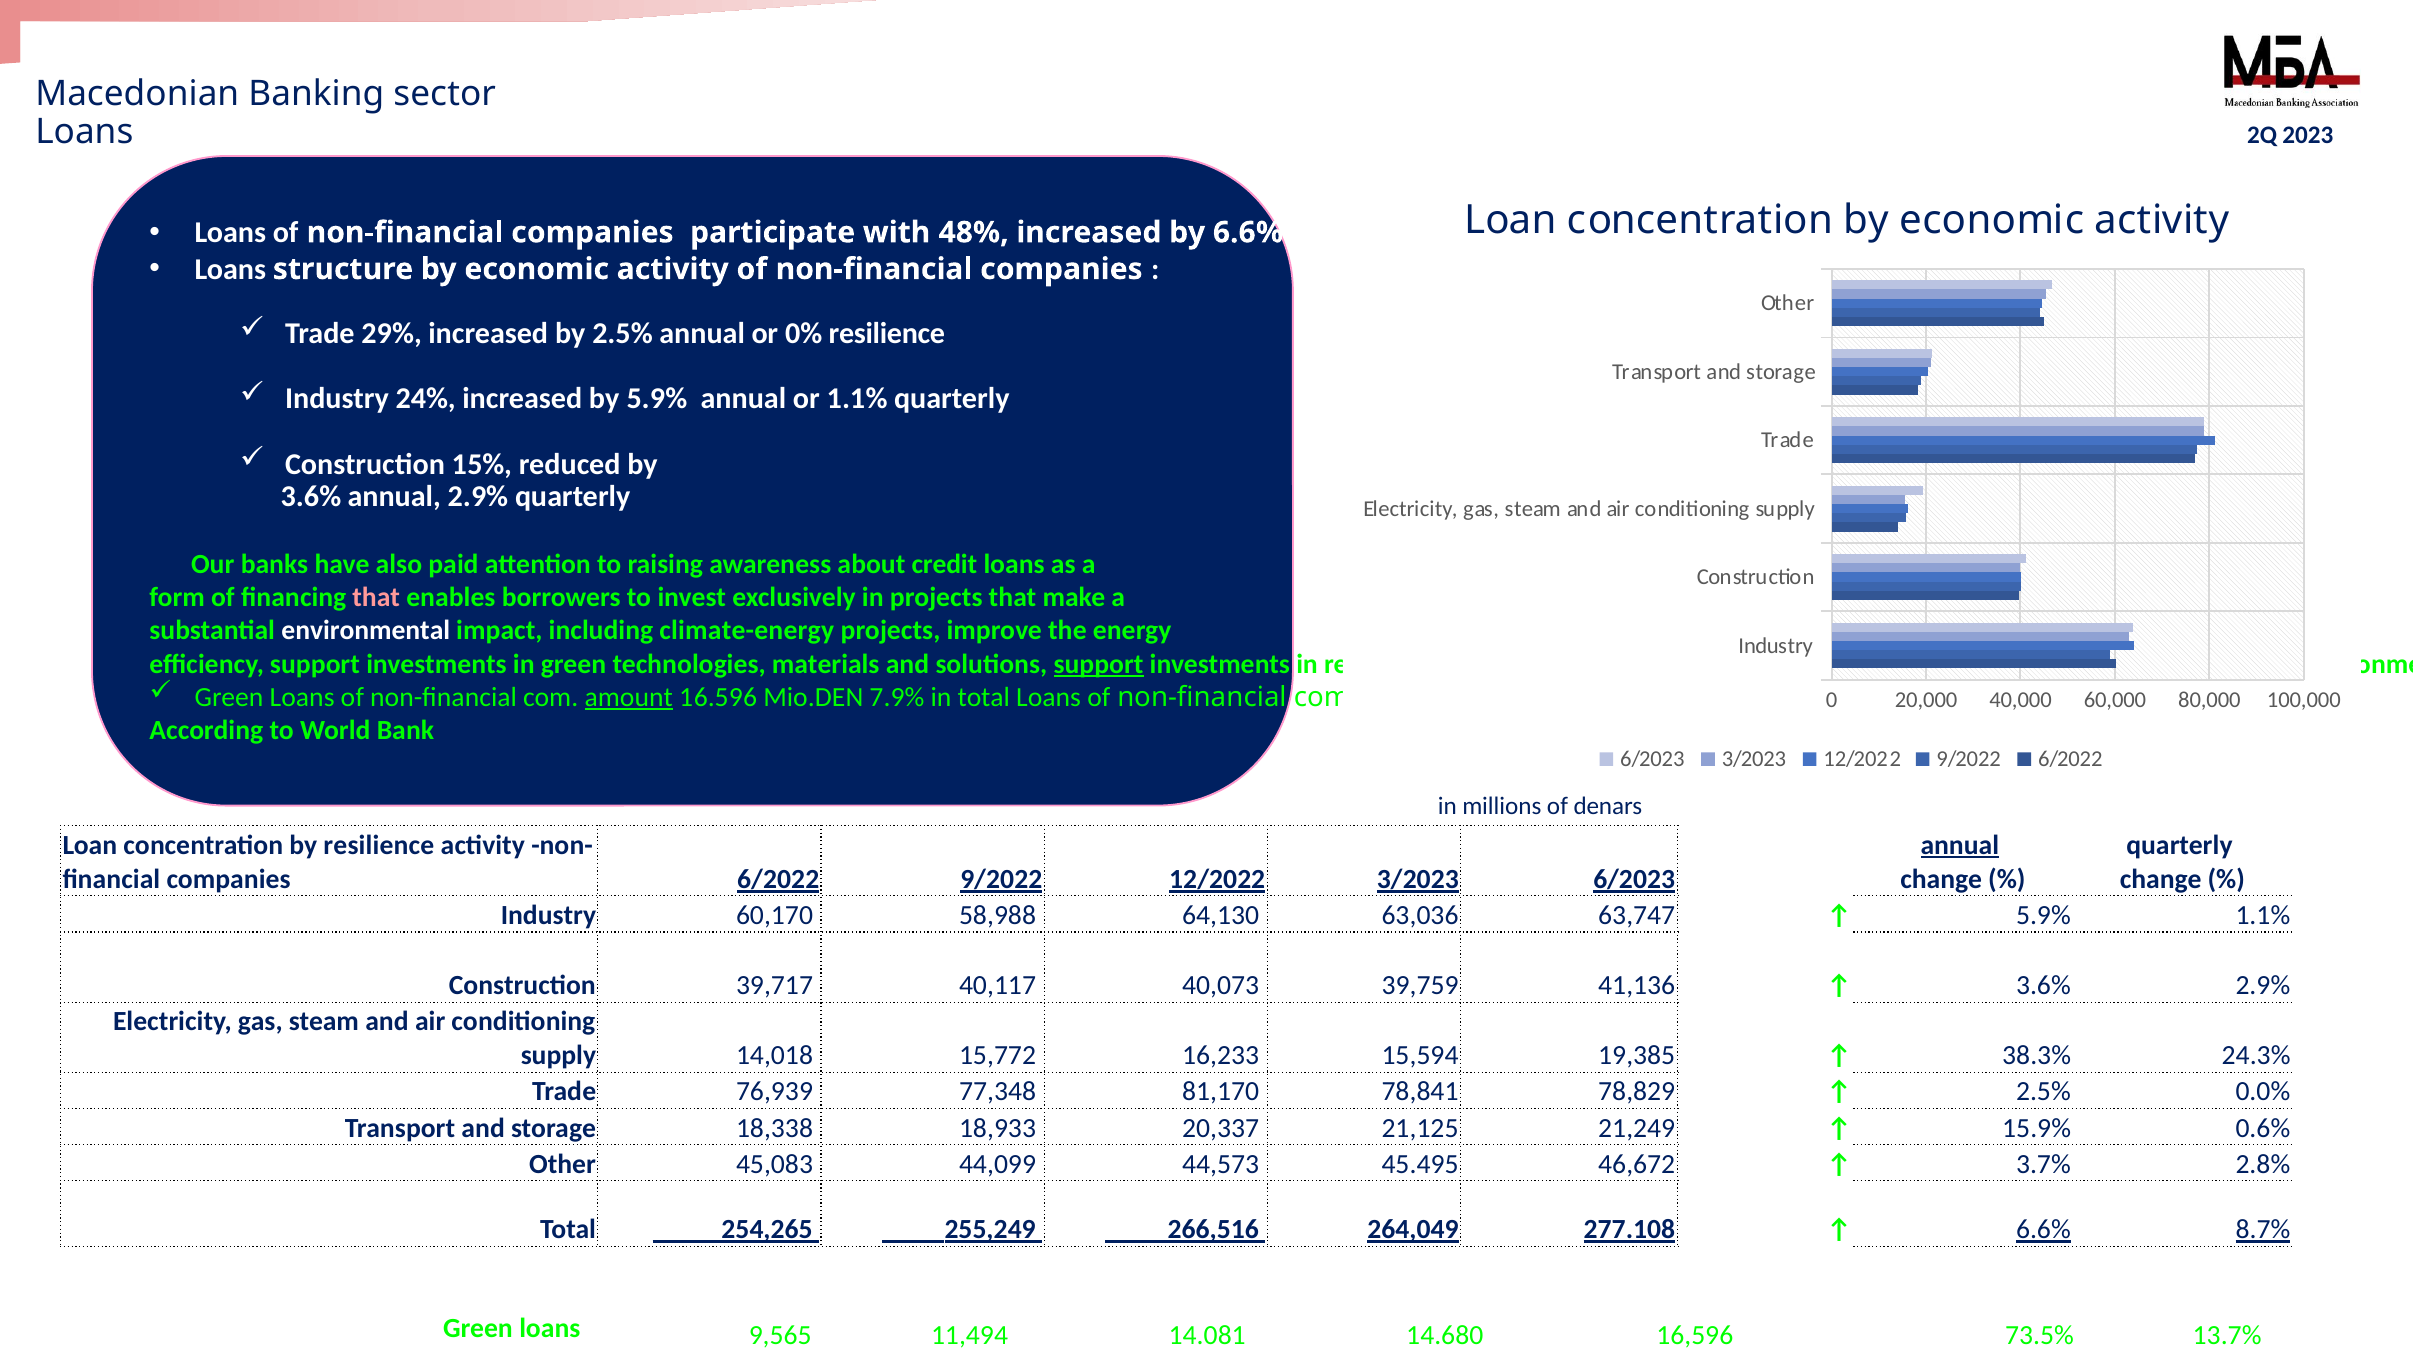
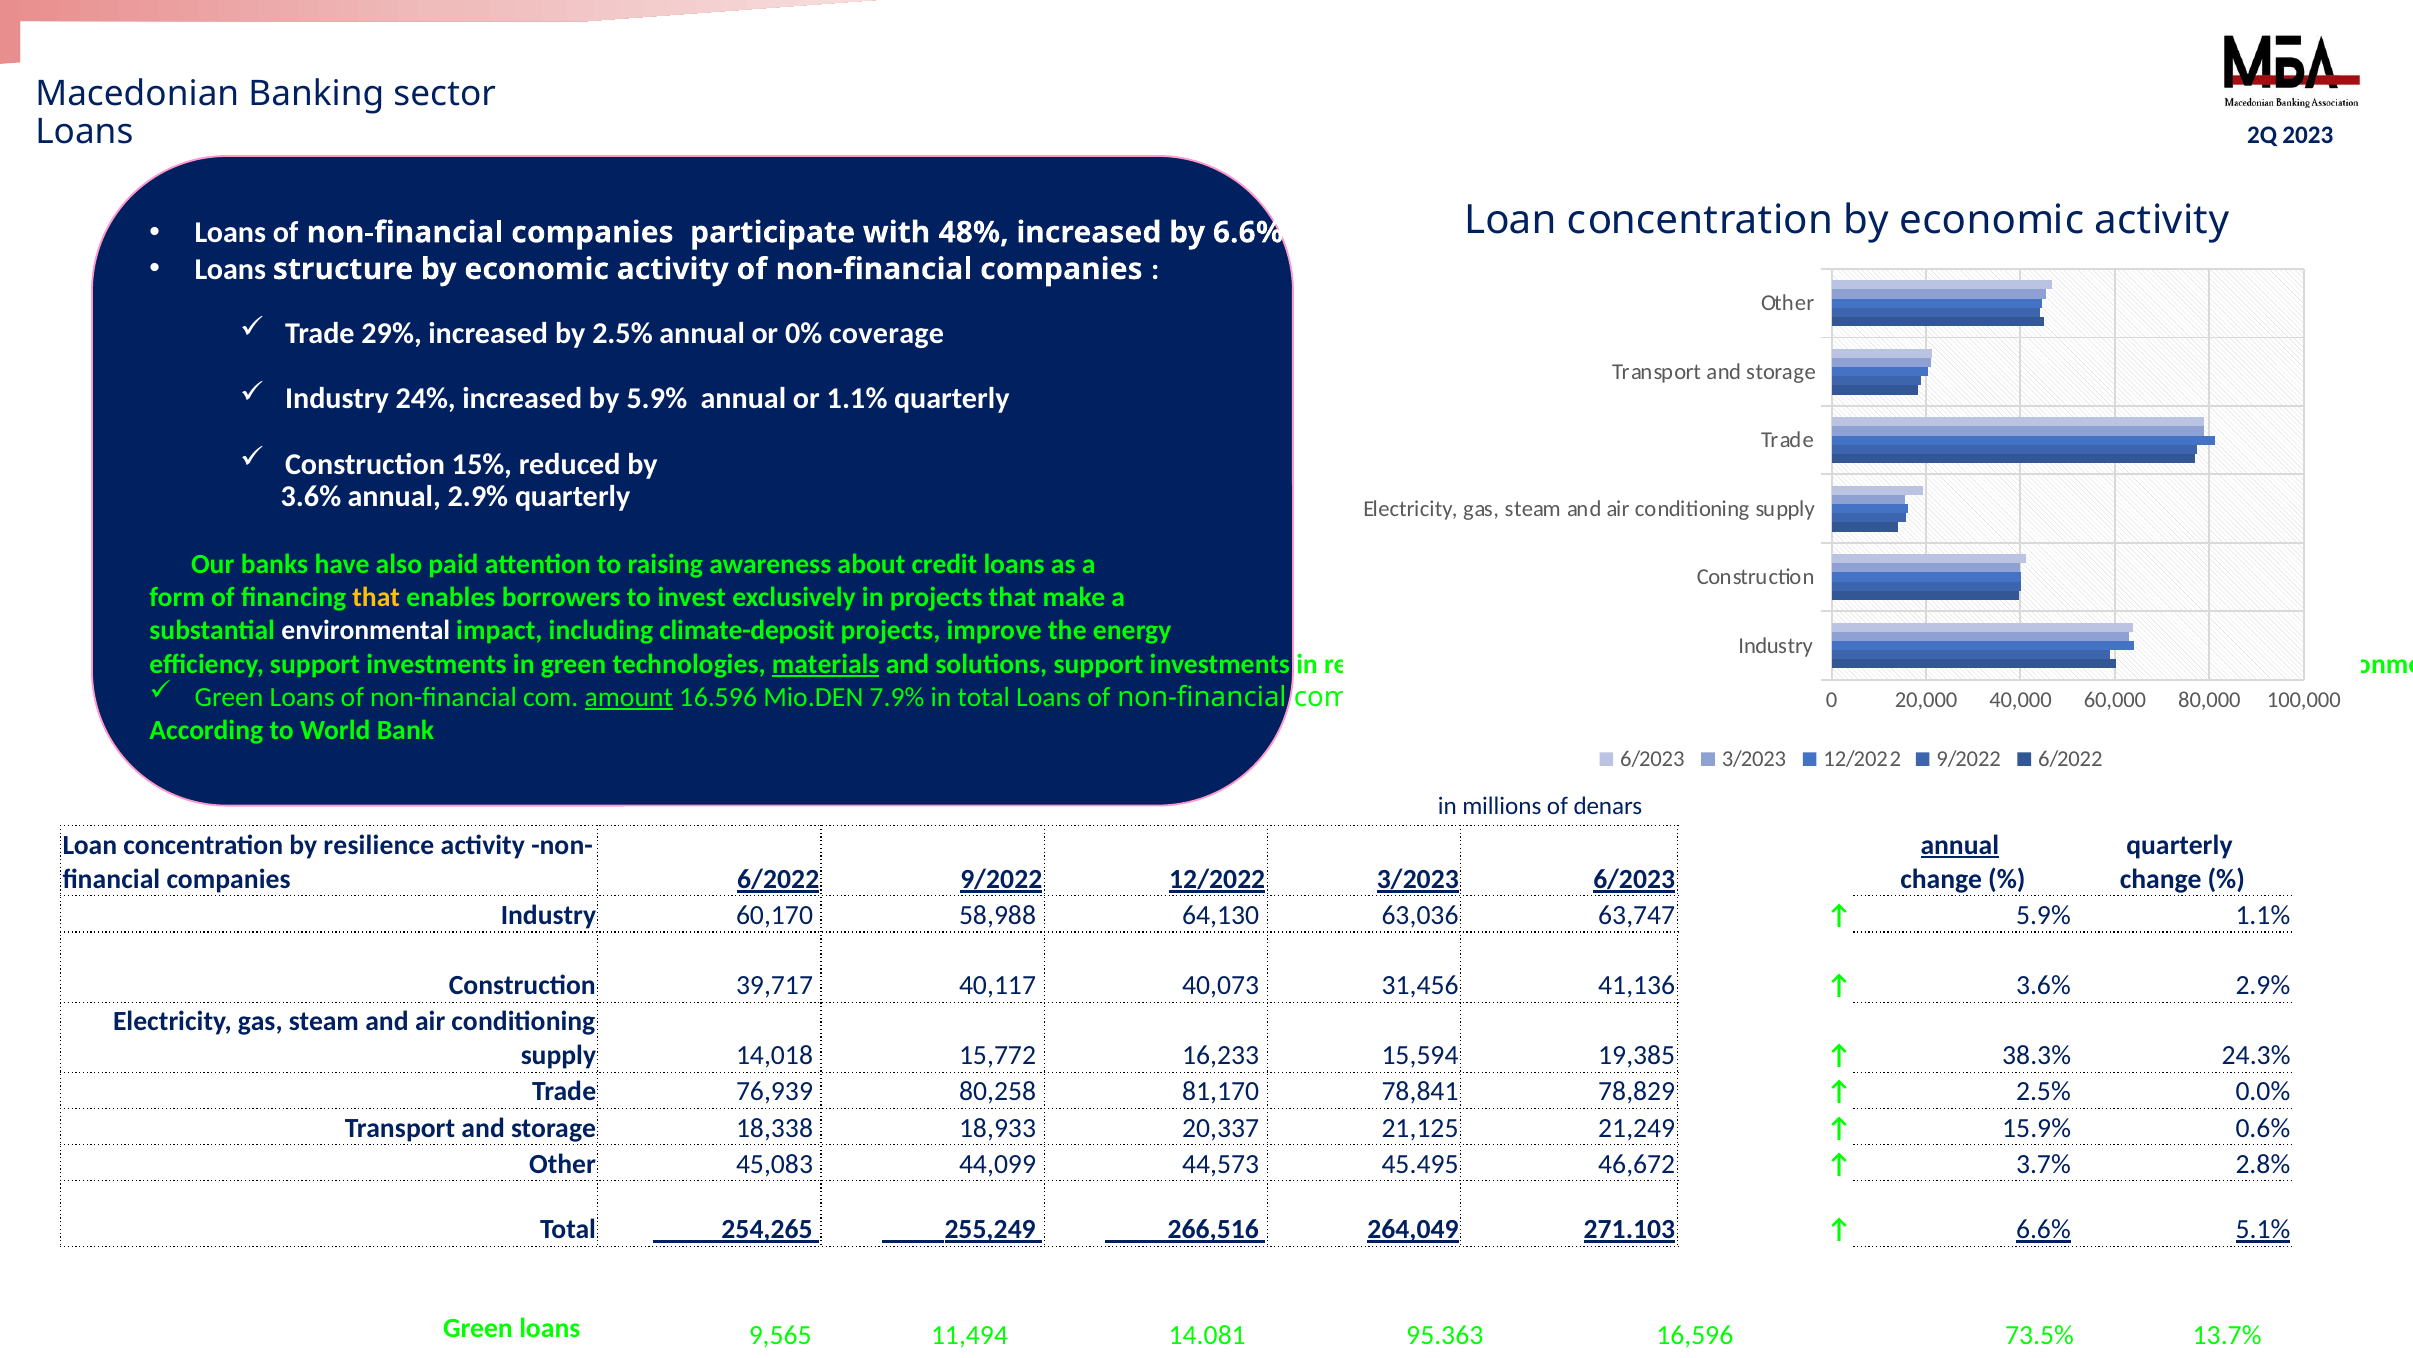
0% resilience: resilience -> coverage (887, 334)
that colour: pink -> yellow (376, 597)
climate-energy: climate-energy -> climate-deposit (747, 630)
materials underline: none -> present (826, 664)
support underline: present -> none (1099, 664)
39,759: 39,759 -> 31,456 (1420, 985)
77,348: 77,348 -> 80,258 (998, 1091)
277.108: 277.108 -> 271.103 (1629, 1229)
8.7%: 8.7% -> 5.1% (2263, 1229)
14.680: 14.680 -> 95.363 (1445, 1334)
